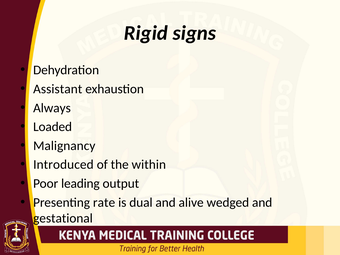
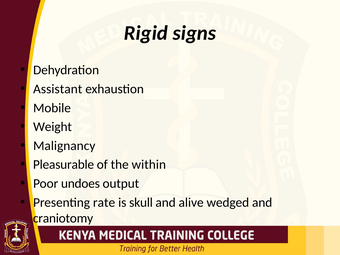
Always: Always -> Mobile (52, 108)
Loaded: Loaded -> Weight (53, 127)
Introduced: Introduced -> Pleasurable (64, 165)
leading: leading -> undoes (80, 183)
dual: dual -> skull (141, 202)
gestational: gestational -> craniotomy (63, 218)
